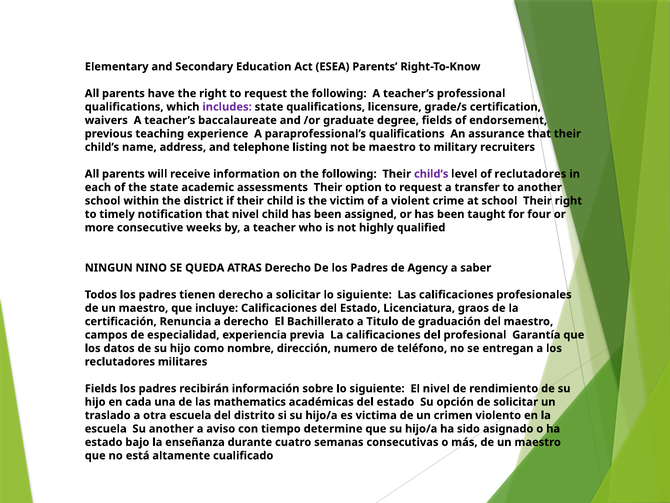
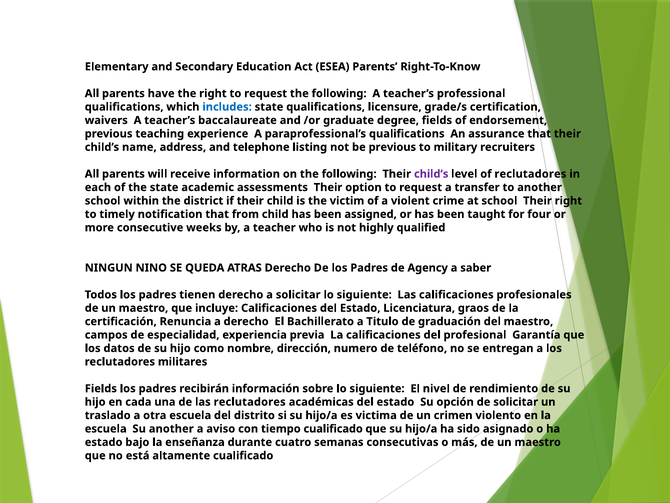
includes colour: purple -> blue (227, 107)
be maestro: maestro -> previous (392, 147)
that nivel: nivel -> from (245, 214)
las mathematics: mathematics -> reclutadores (250, 402)
tiempo determine: determine -> cualificado (333, 428)
